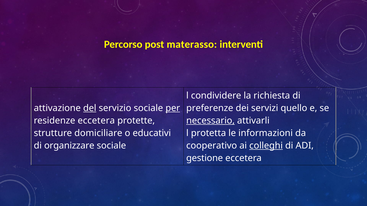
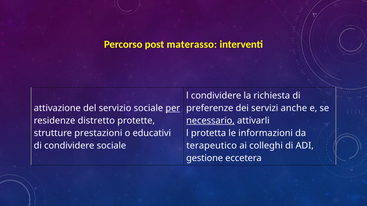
del underline: present -> none (90, 108)
quello: quello -> anche (294, 108)
residenze eccetera: eccetera -> distretto (96, 121)
domiciliare: domiciliare -> prestazioni (98, 133)
di organizzare: organizzare -> condividere (69, 146)
cooperativo: cooperativo -> terapeutico (212, 146)
colleghi underline: present -> none (266, 146)
